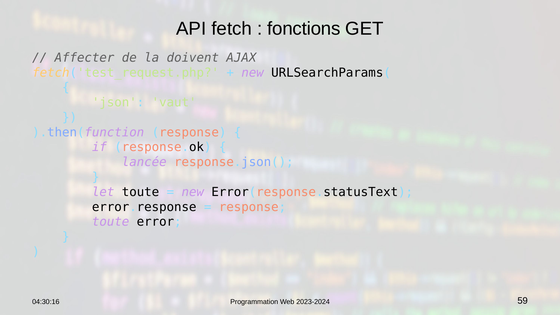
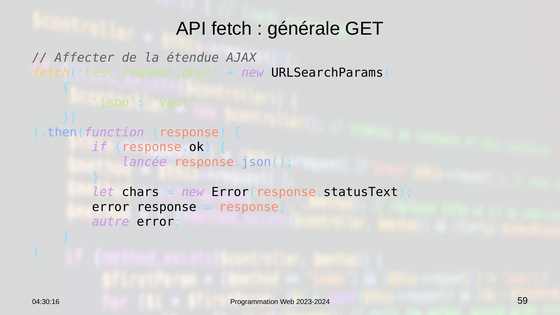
fonctions: fonctions -> générale (304, 29)
doivent: doivent -> étendue (193, 58)
let toute: toute -> chars (140, 192)
toute: toute -> autre (111, 222)
